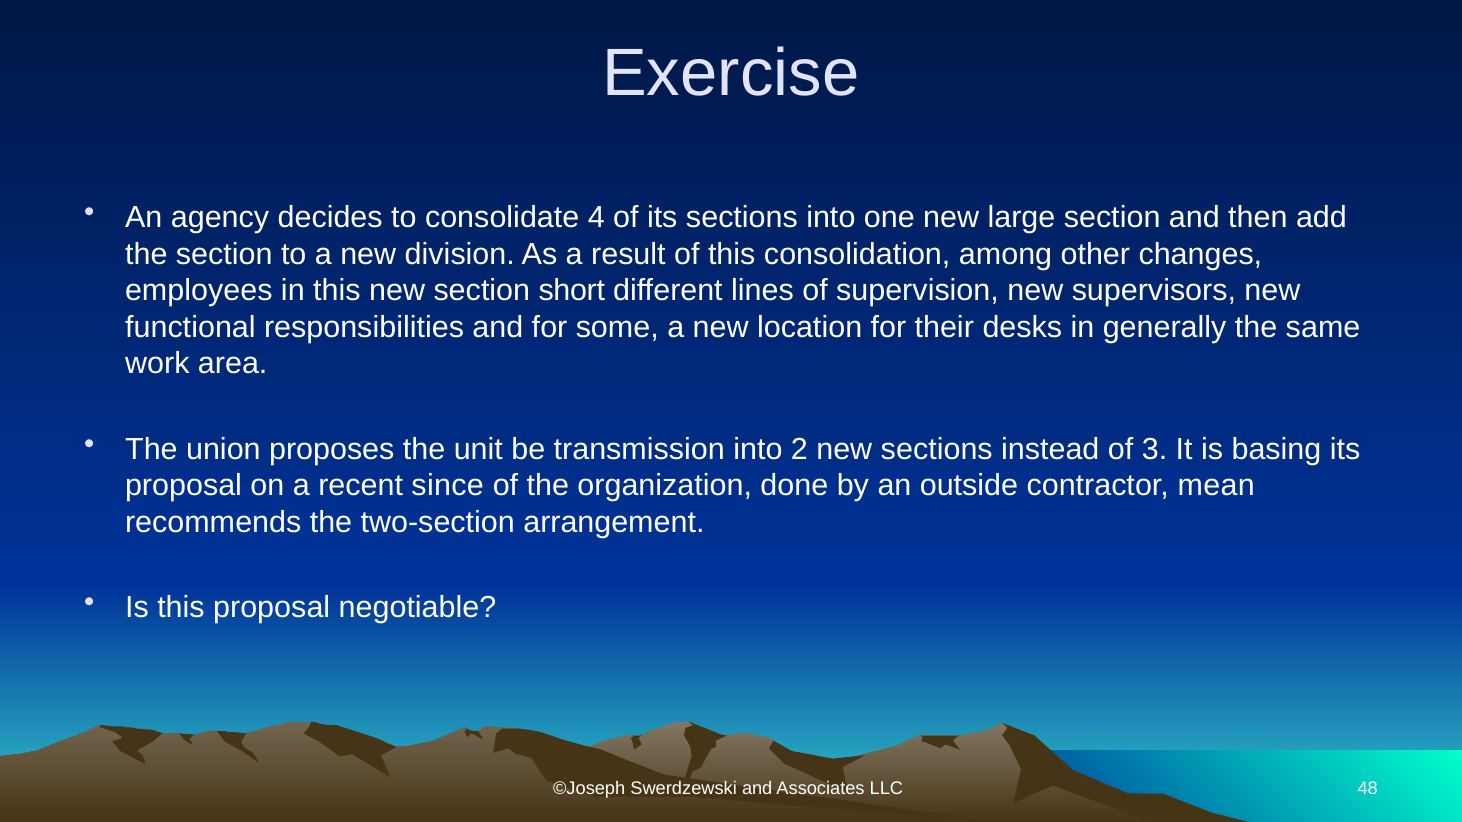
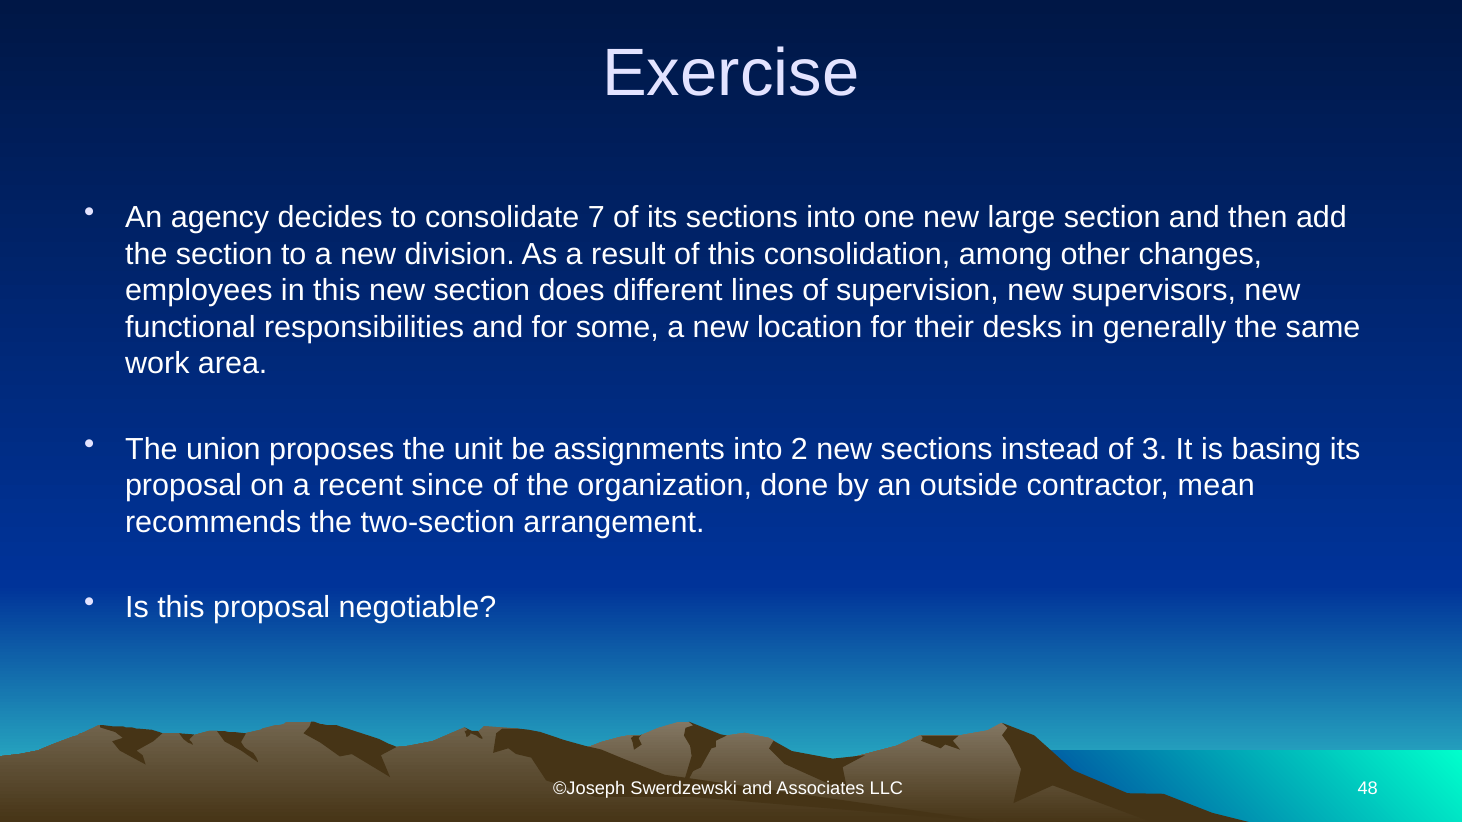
4: 4 -> 7 (596, 218)
short: short -> does (572, 291)
transmission: transmission -> assignments (639, 449)
